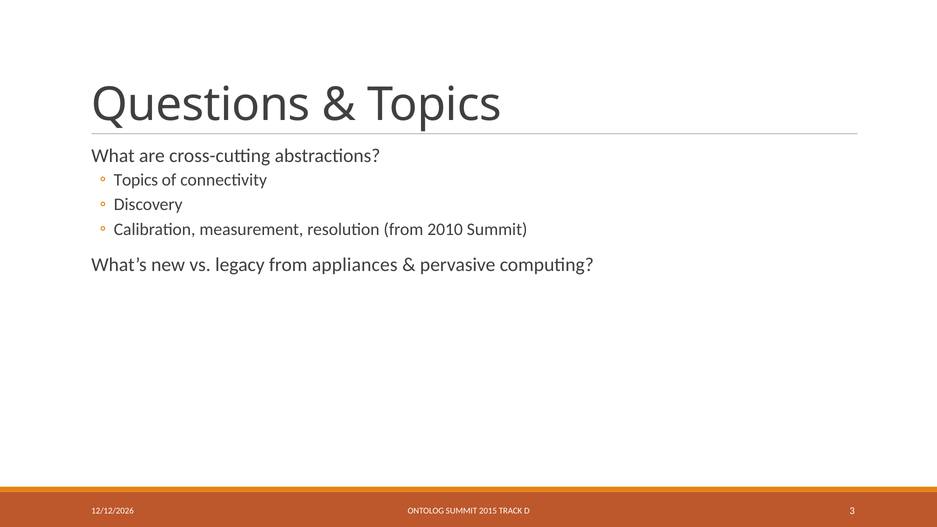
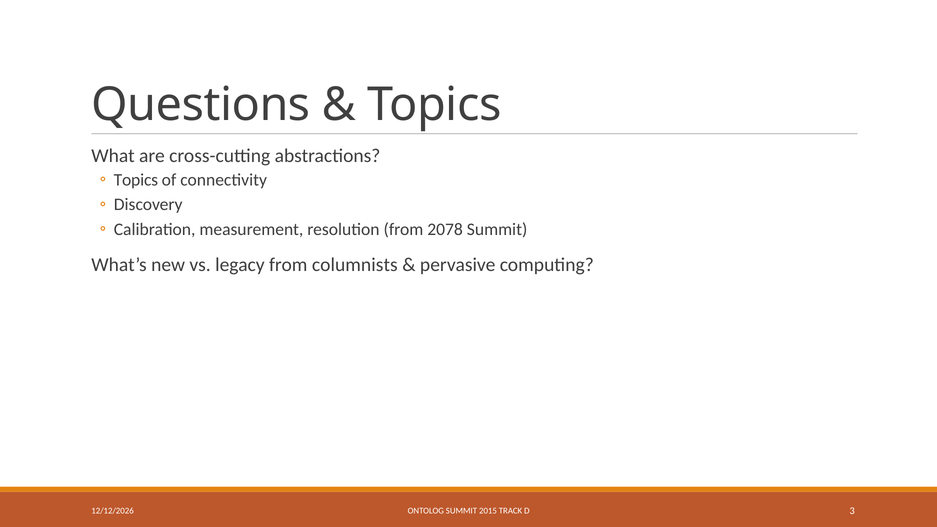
2010: 2010 -> 2078 (445, 229)
appliances: appliances -> columnists (355, 265)
